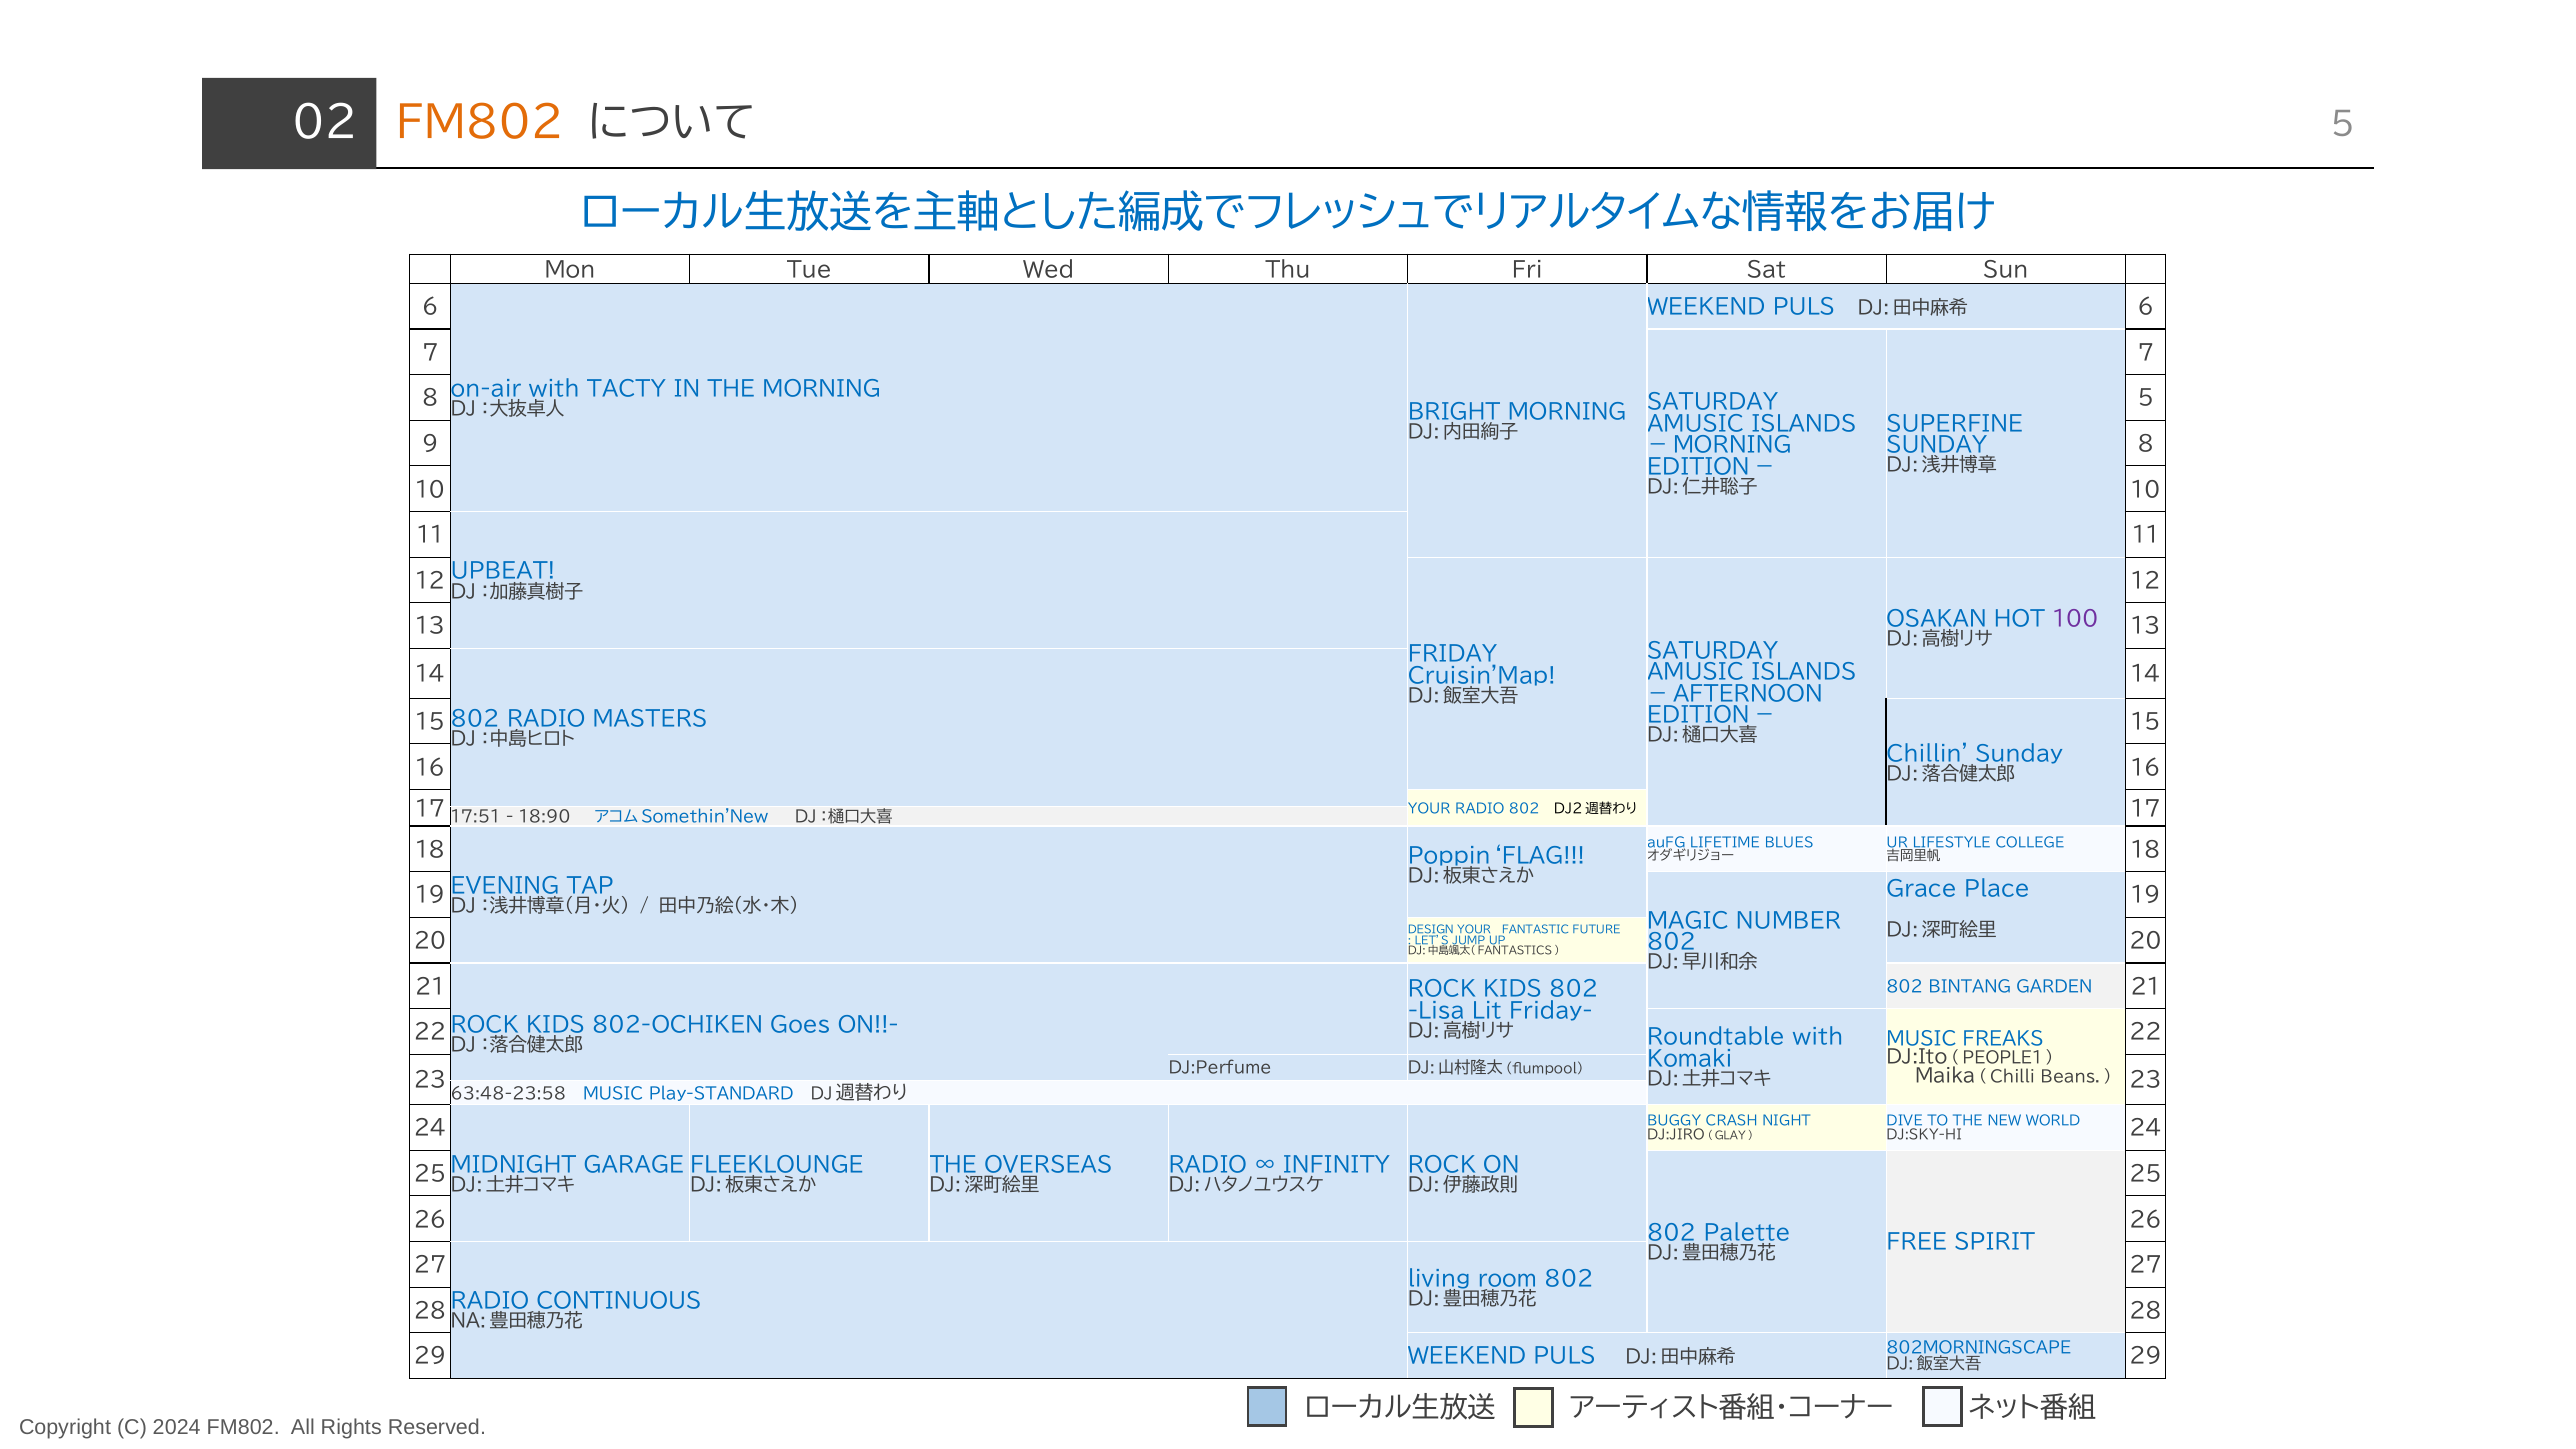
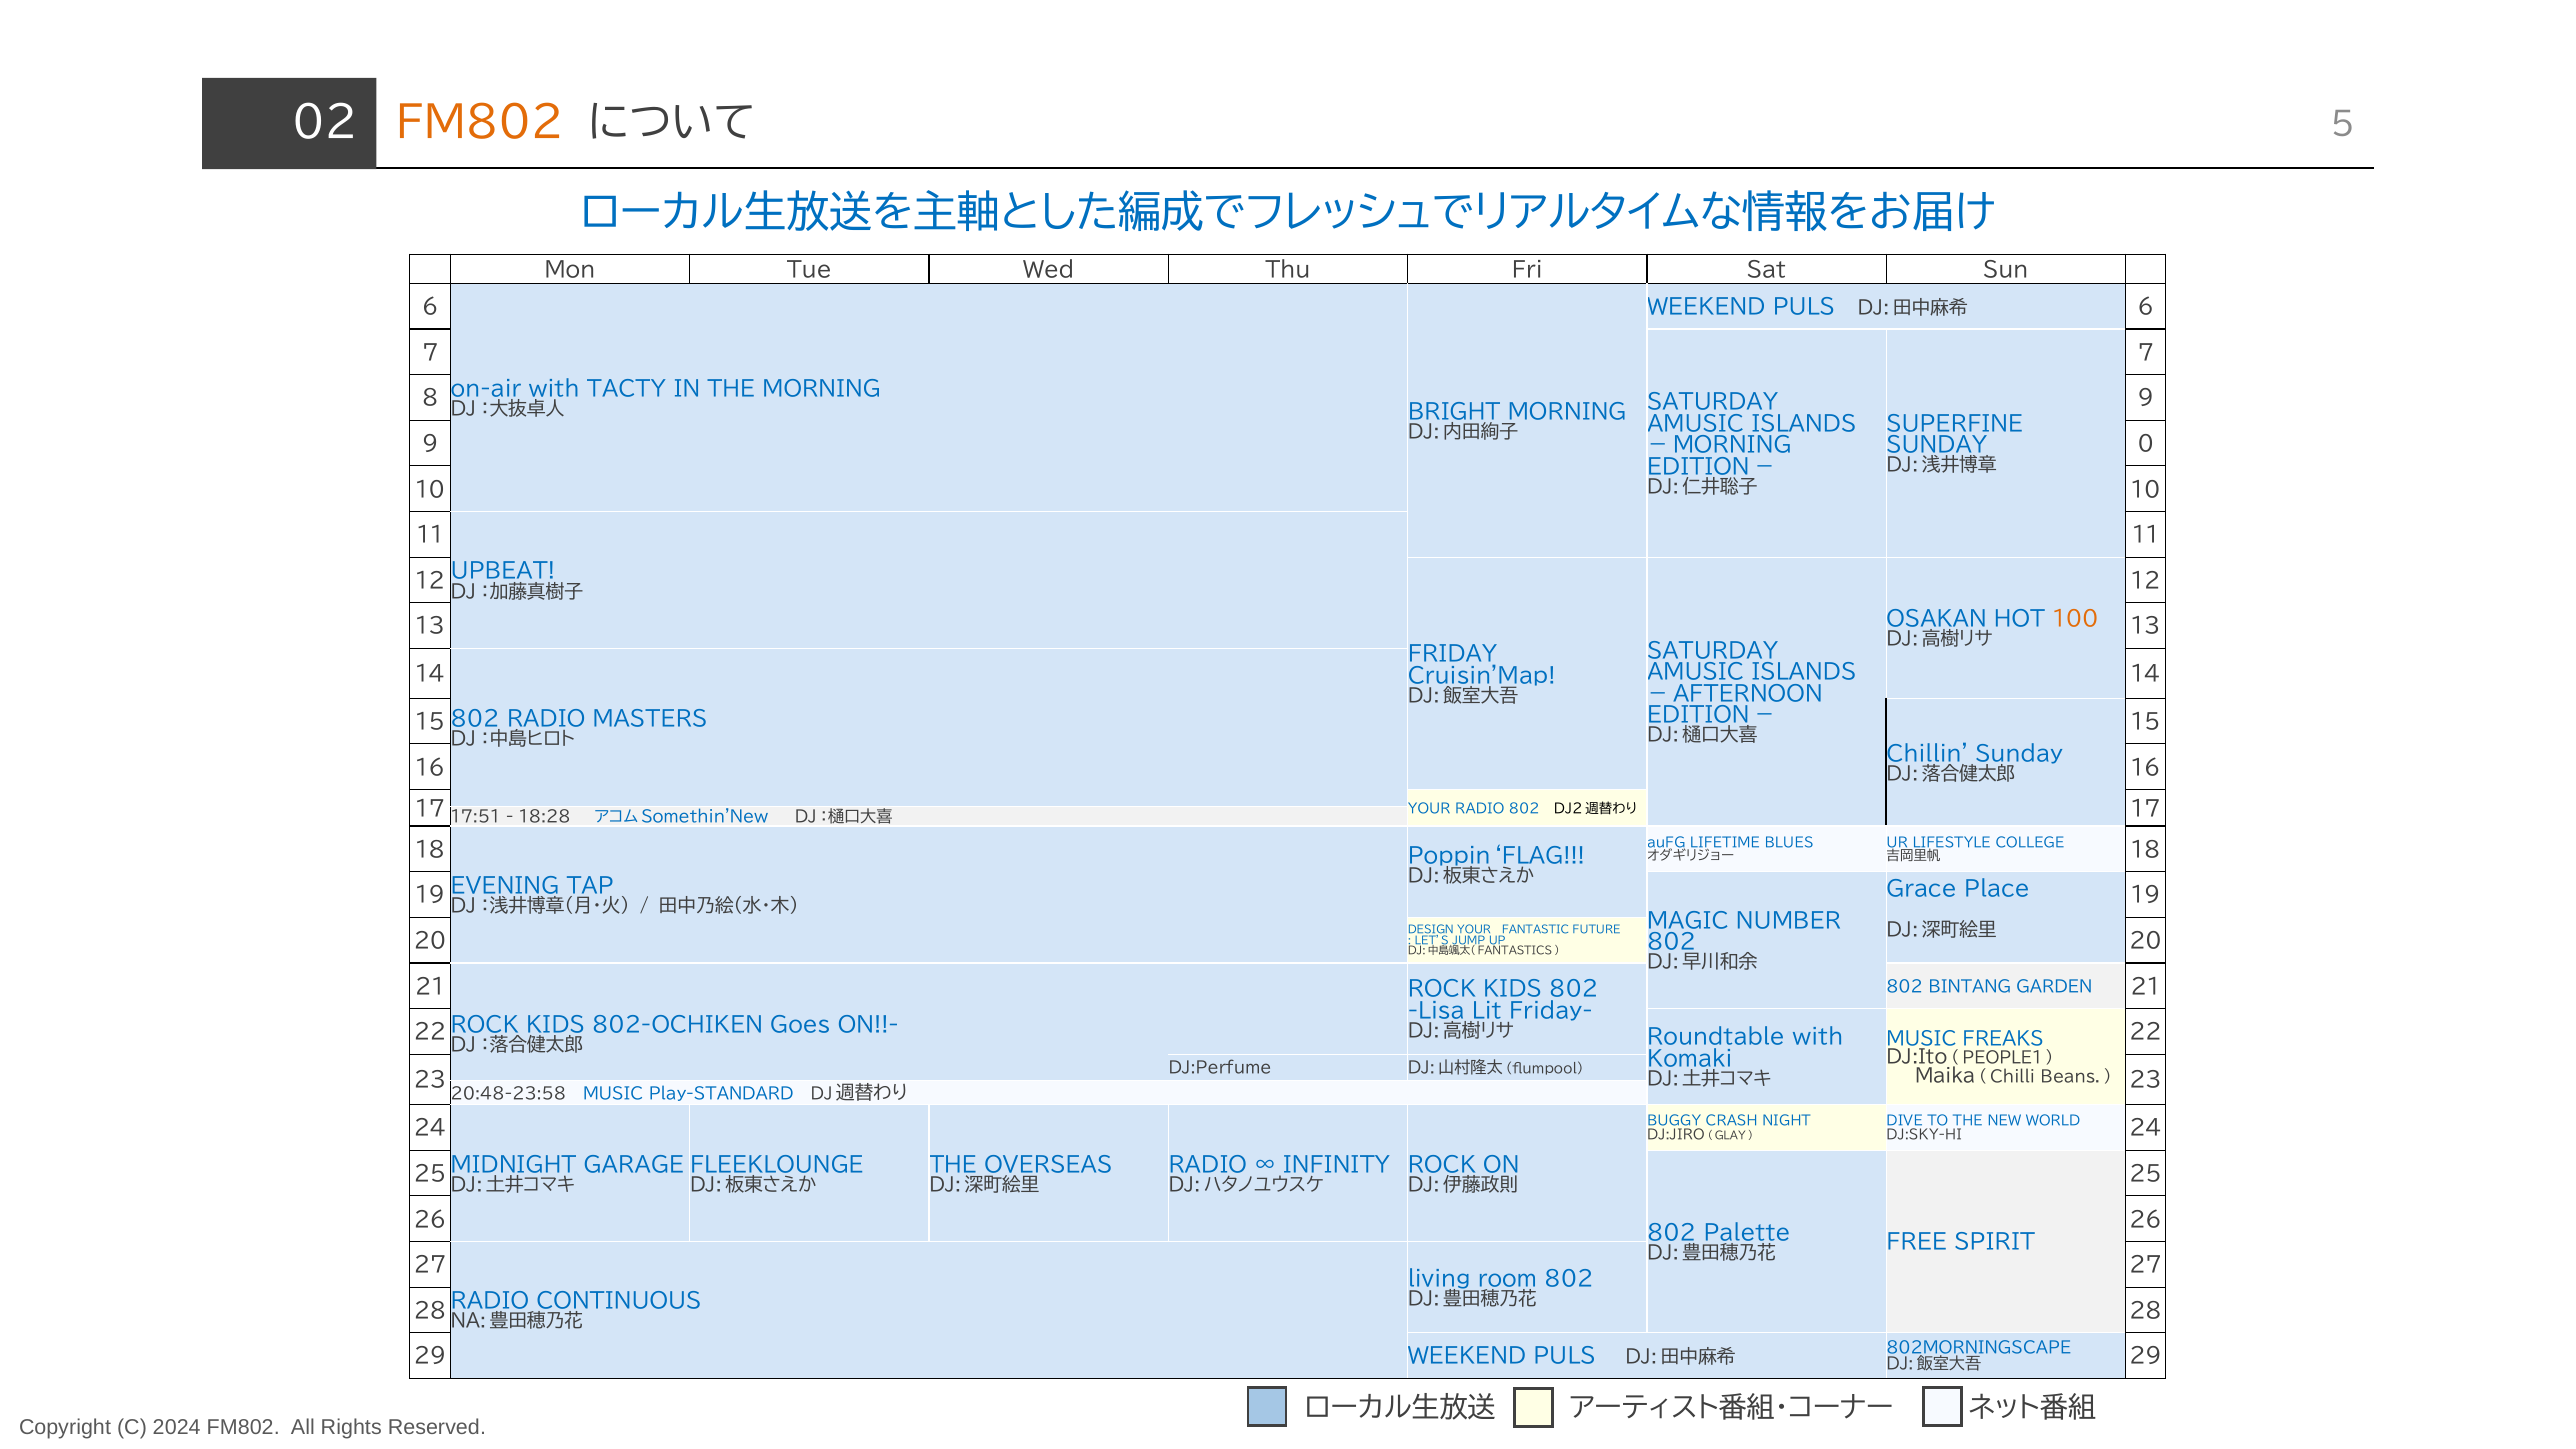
8 5: 5 -> 9 (2146, 399)
9 8: 8 -> 0 (2146, 444)
100 colour: purple -> orange (2075, 620)
18:90: 18:90 -> 18:28 (545, 817)
63:48-23:58: 63:48-23:58 -> 20:48-23:58 (508, 1095)
